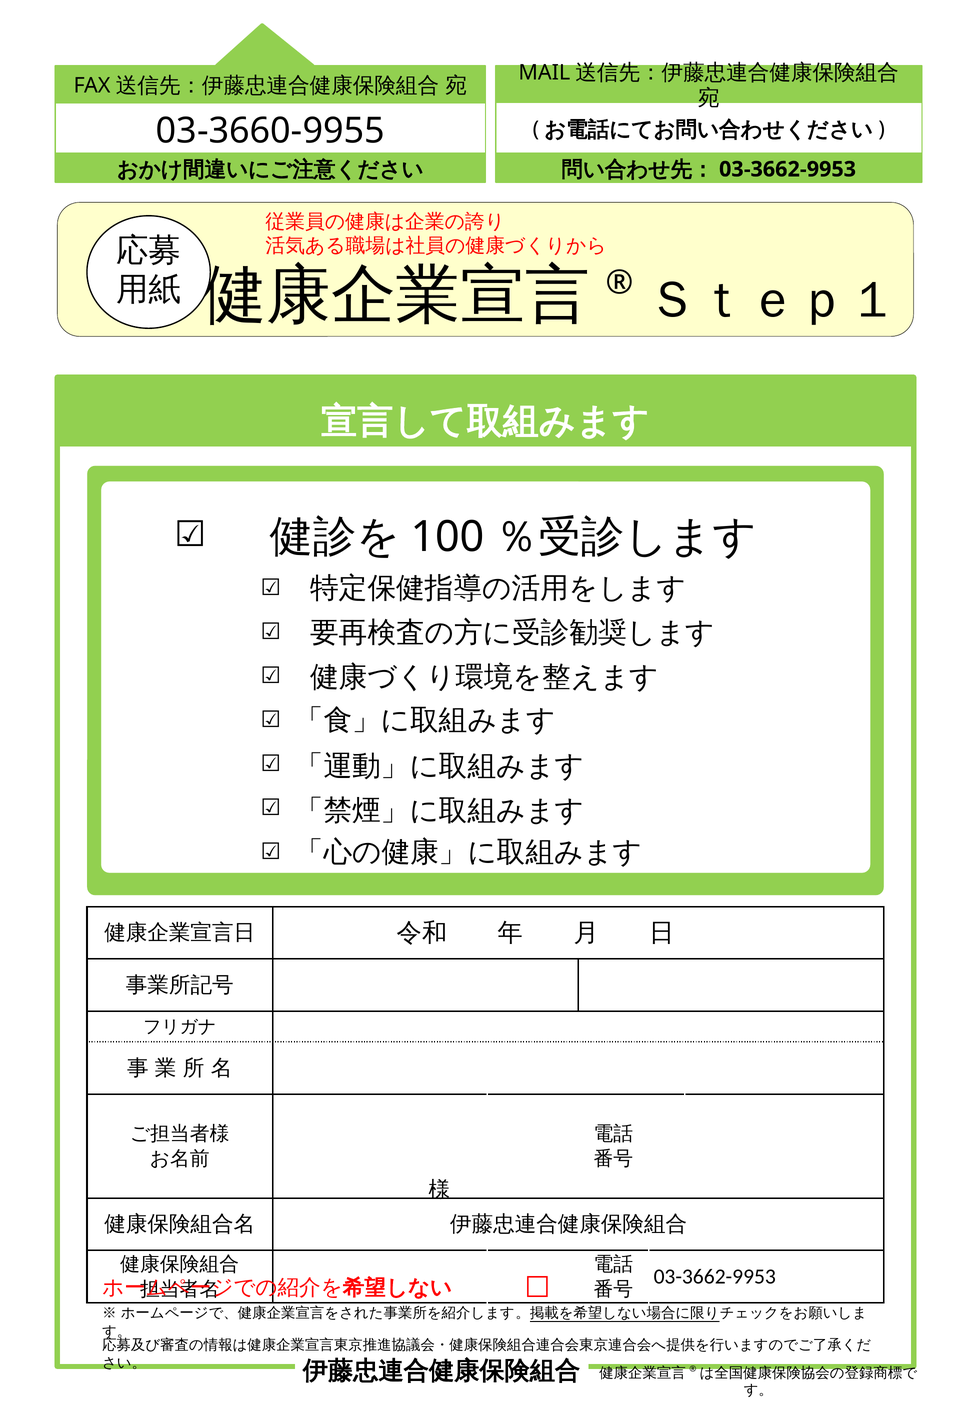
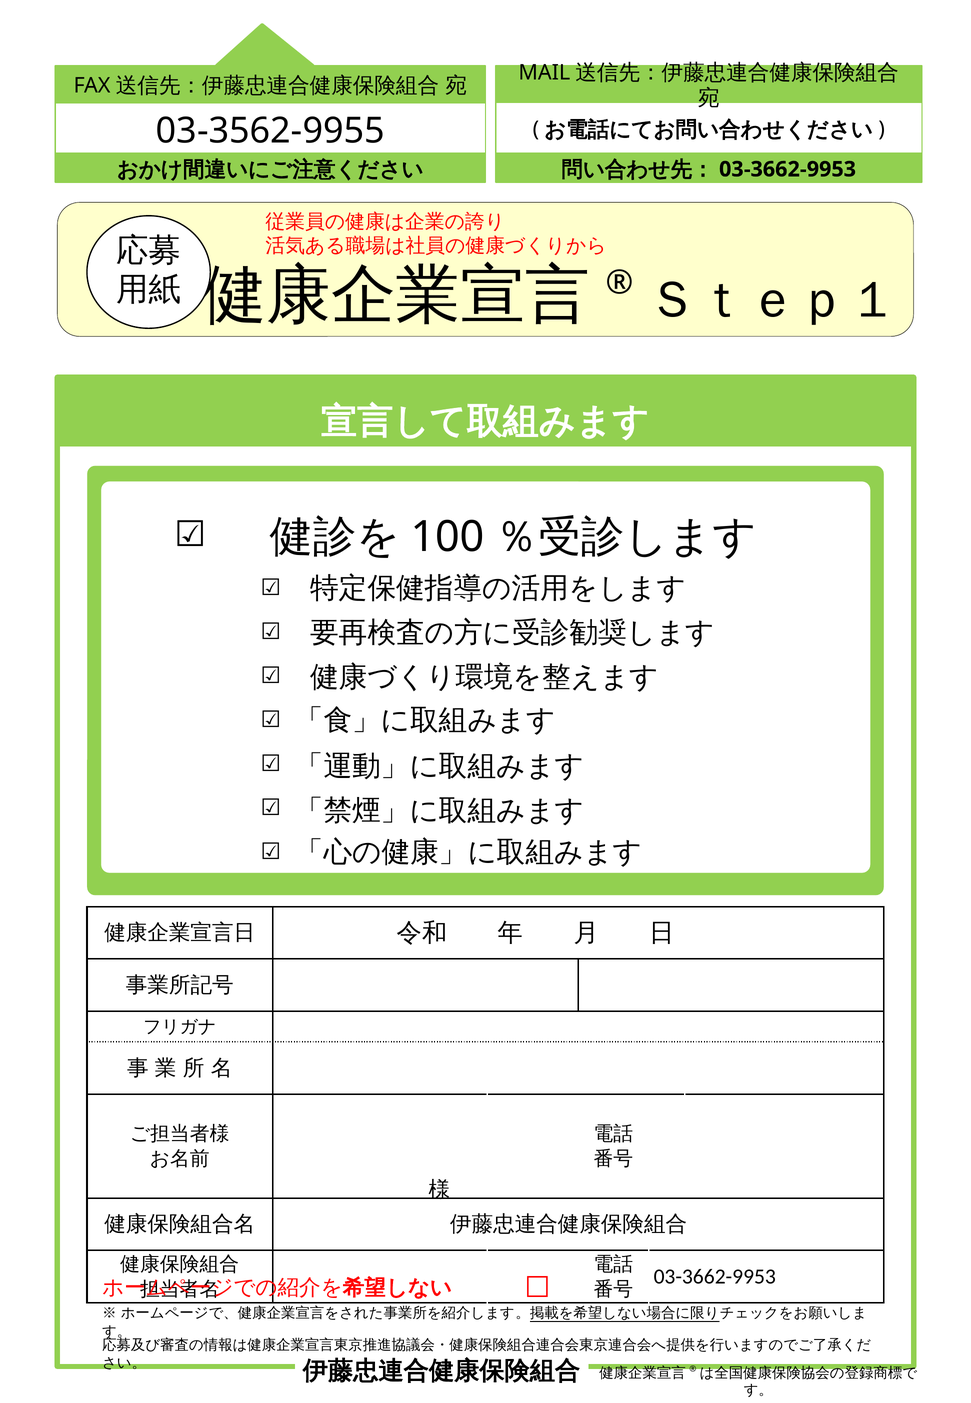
03-3660-9955: 03-3660-9955 -> 03-3562-9955 (270, 131)
